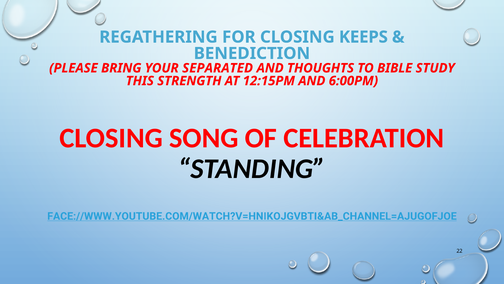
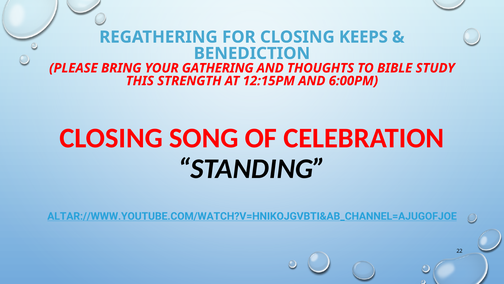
SEPARATED: SEPARATED -> GATHERING (218, 68)
FACE://WWW.YOUTUBE.COM/WATCH?V=HNIKOJGVBTI&AB_CHANNEL=AJUGOFJOE: FACE://WWW.YOUTUBE.COM/WATCH?V=HNIKOJGVBTI&AB_CHANNEL=AJUGOFJOE -> ALTAR://WWW.YOUTUBE.COM/WATCH?V=HNIKOJGVBTI&AB_CHANNEL=AJUGOFJOE (252, 216)
